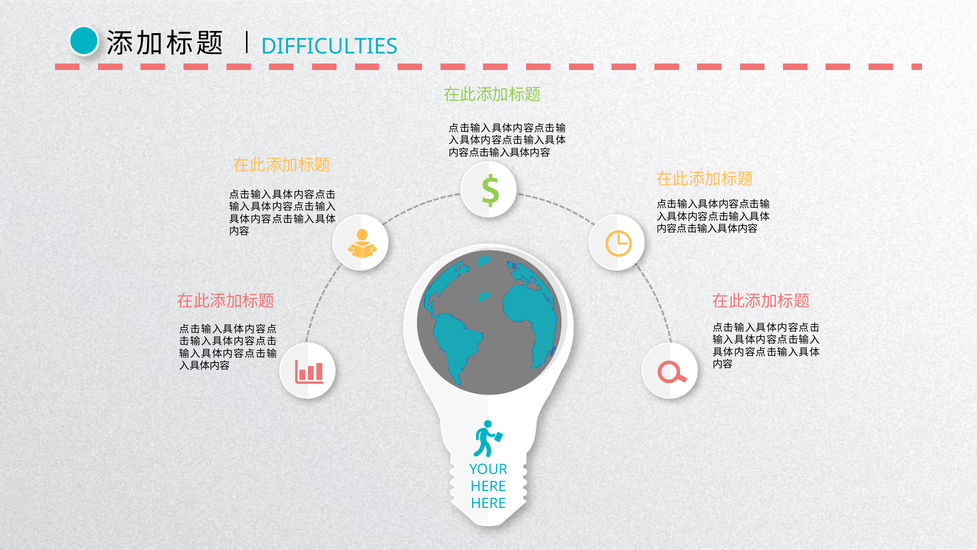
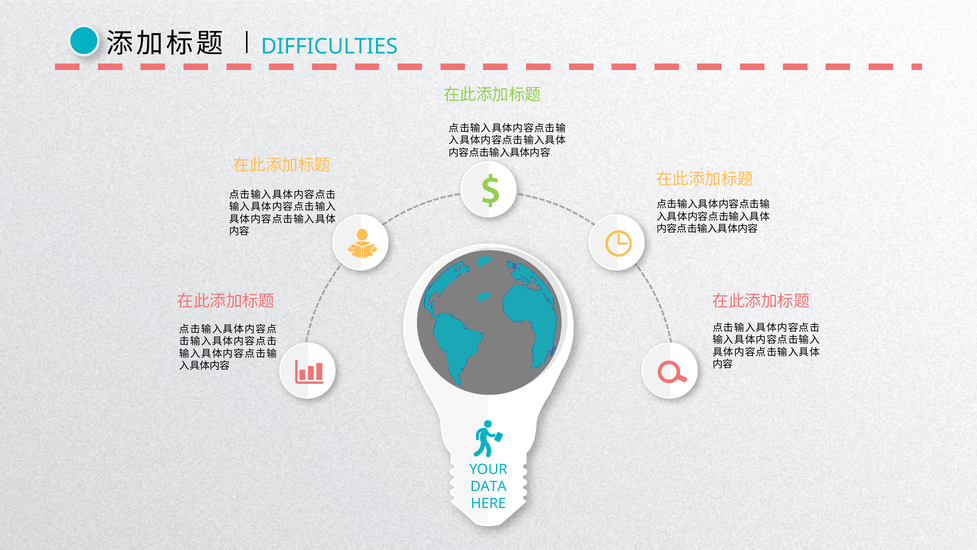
HERE: HERE -> DATA (488, 486)
